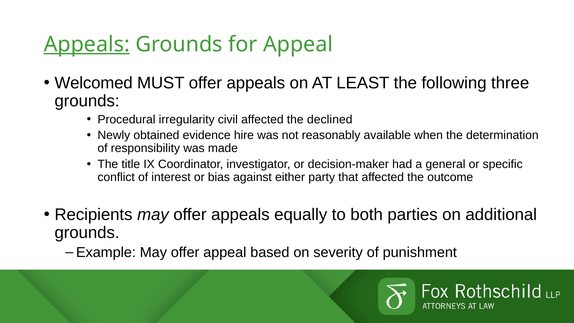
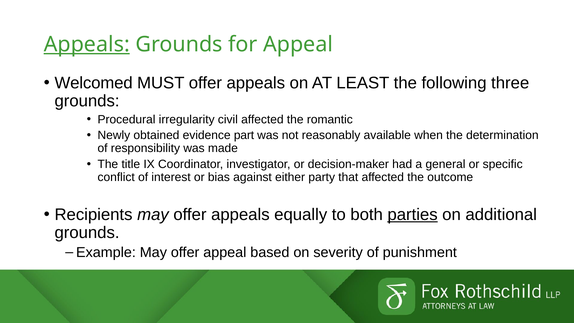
declined: declined -> romantic (330, 119)
hire: hire -> part (244, 135)
parties underline: none -> present (413, 214)
